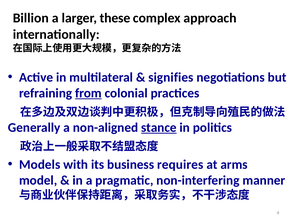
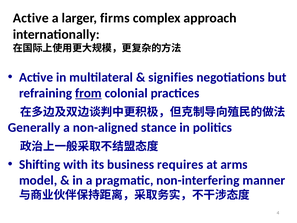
Billion: Billion -> Active (31, 18)
these: these -> firms (115, 18)
stance underline: present -> none (159, 127)
Models: Models -> Shifting (40, 164)
